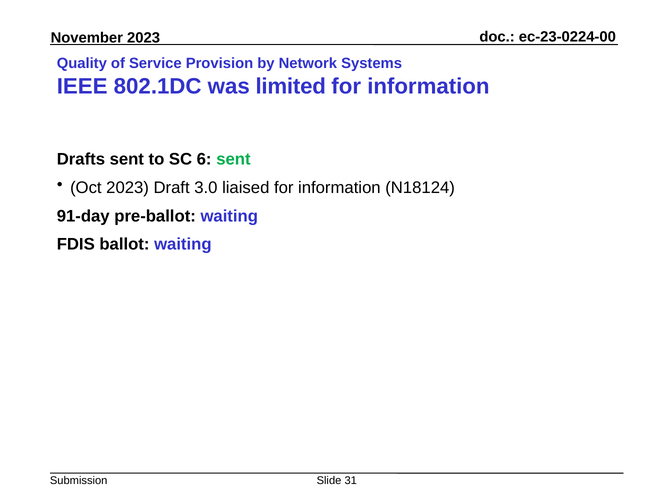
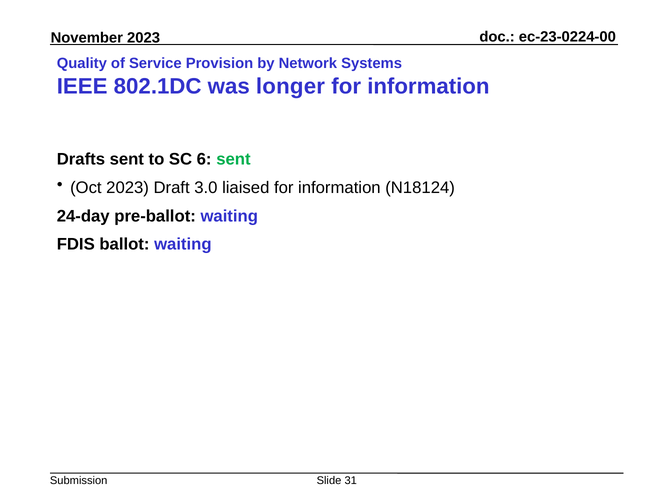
limited: limited -> longer (290, 86)
91-day: 91-day -> 24-day (83, 216)
